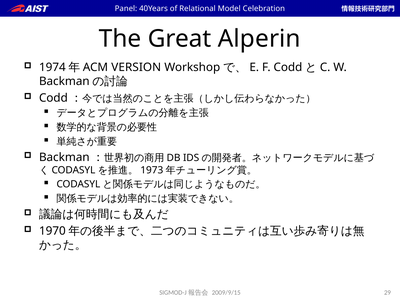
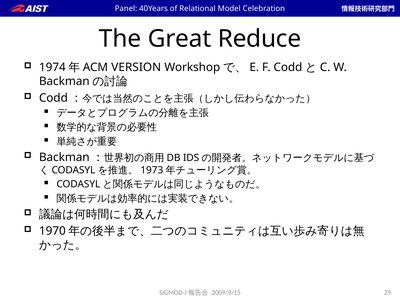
Alperin: Alperin -> Reduce (259, 39)
